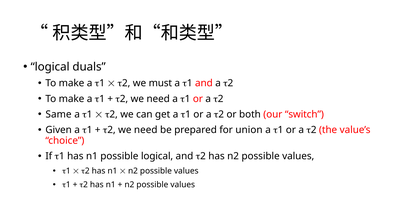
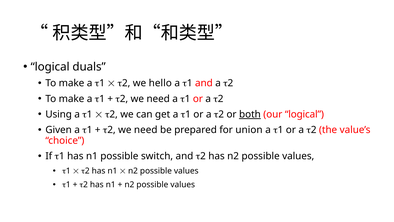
must: must -> hello (160, 83)
Same: Same -> Using (59, 114)
both underline: none -> present (250, 114)
our switch: switch -> logical (304, 114)
possible logical: logical -> switch (157, 156)
